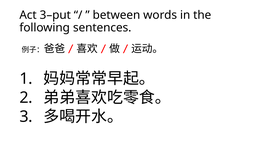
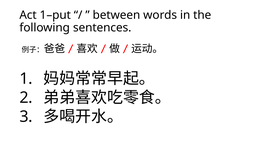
3–put: 3–put -> 1–put (55, 15)
